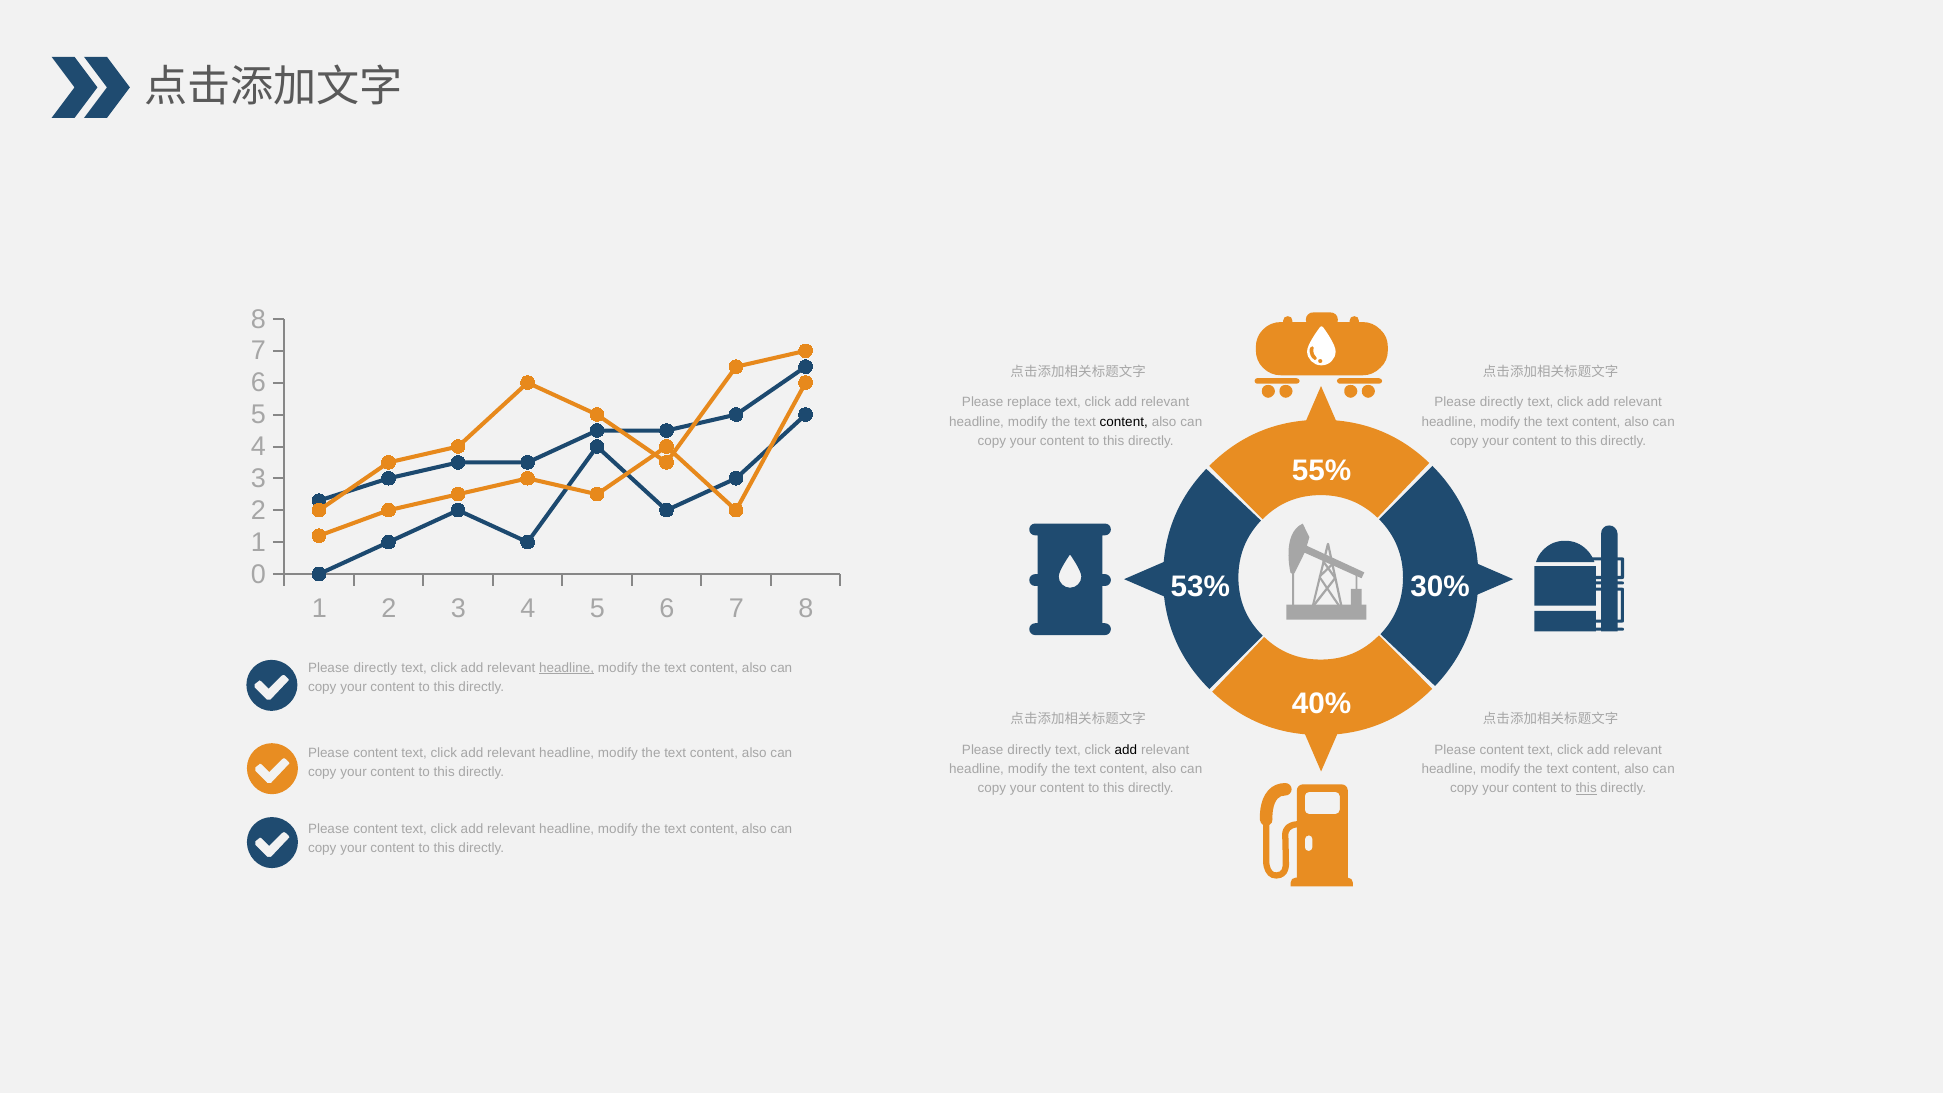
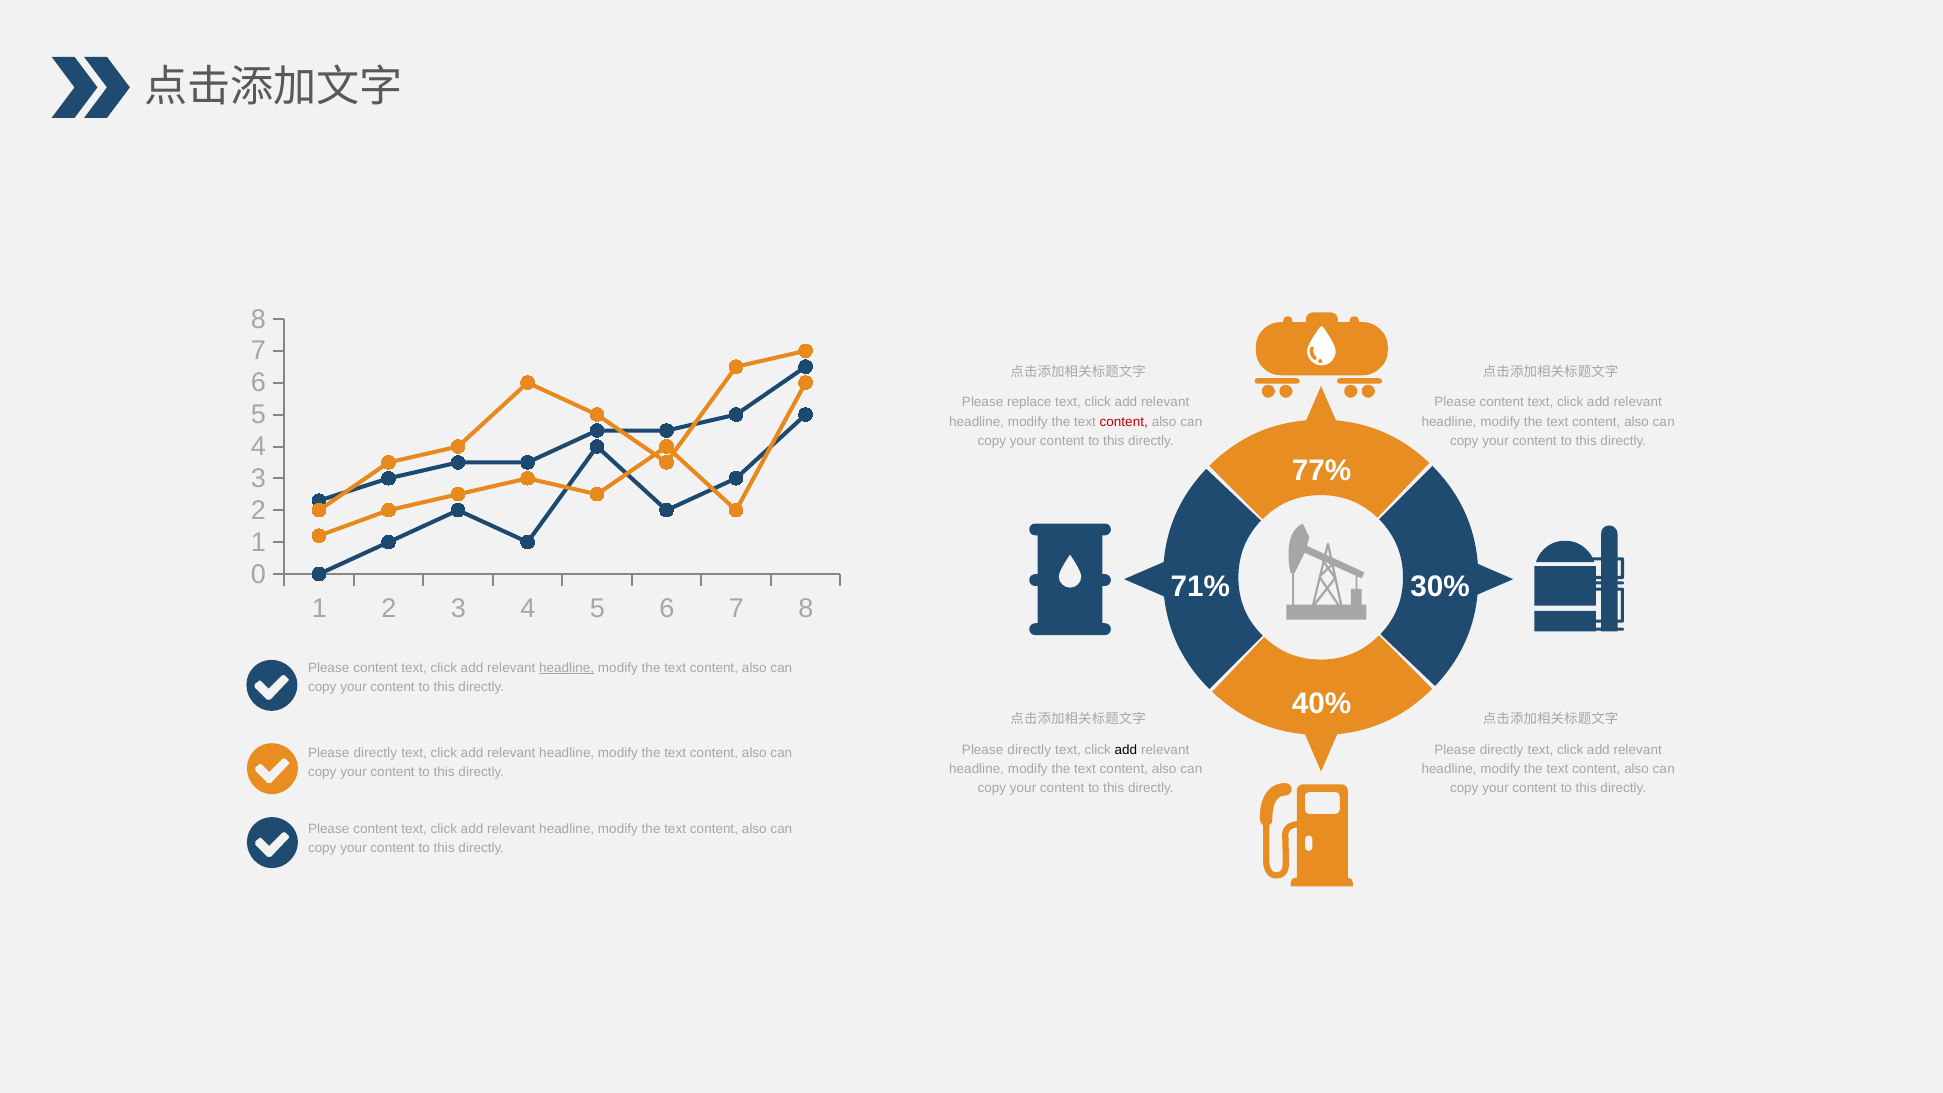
directly: directly -> content (1502, 402)
content colour: black -> red (1124, 422)
55%: 55% -> 77% (1322, 471)
53%: 53% -> 71% (1200, 587)
directly: directly -> content (375, 668)
content: content -> directly (1502, 750)
content: content -> directly (375, 753)
this underline: present -> none (1586, 788)
